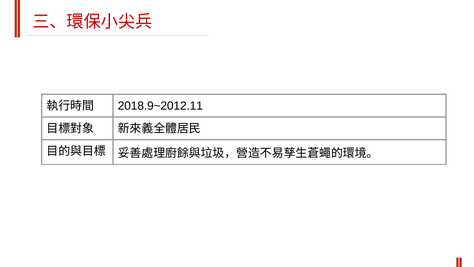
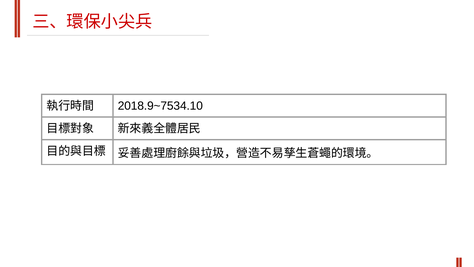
2018.9~2012.11: 2018.9~2012.11 -> 2018.9~7534.10 (160, 106)
